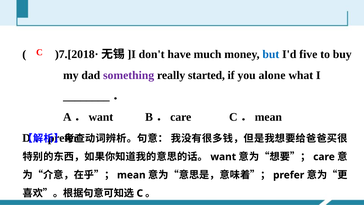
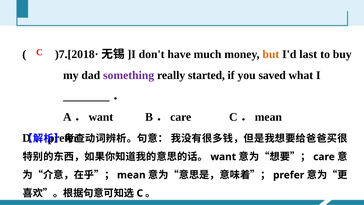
but colour: blue -> orange (271, 54)
five: five -> last (308, 54)
alone: alone -> saved (272, 75)
